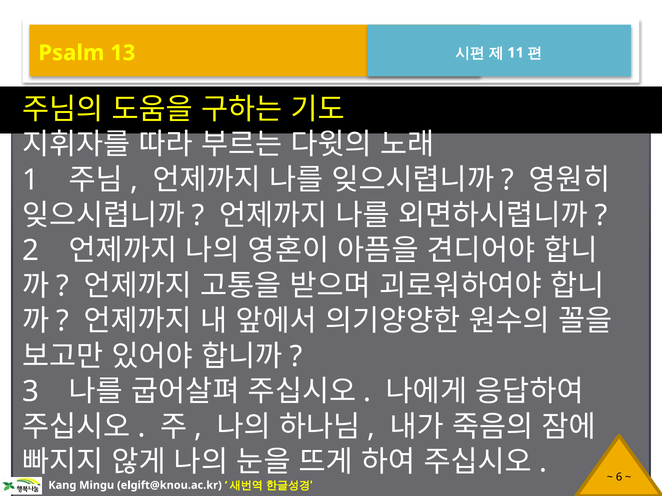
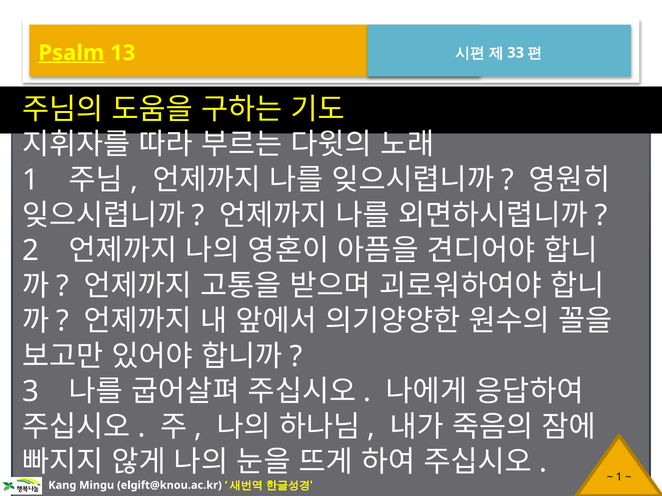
Psalm underline: none -> present (71, 53)
11: 11 -> 33 (516, 53)
6: 6 -> 1 (619, 478)
